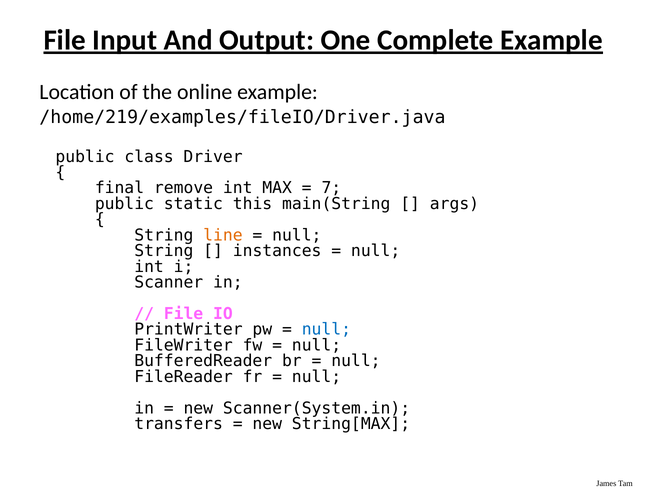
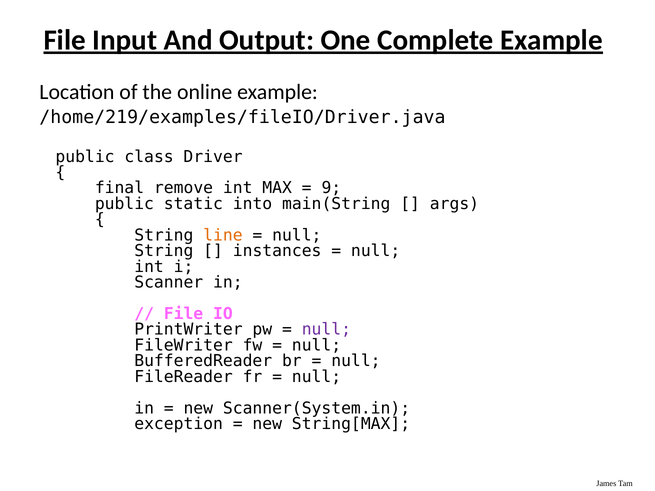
7: 7 -> 9 (331, 188)
this: this -> into (253, 204)
null colour: blue -> purple (326, 330)
transfers: transfers -> exception (179, 424)
